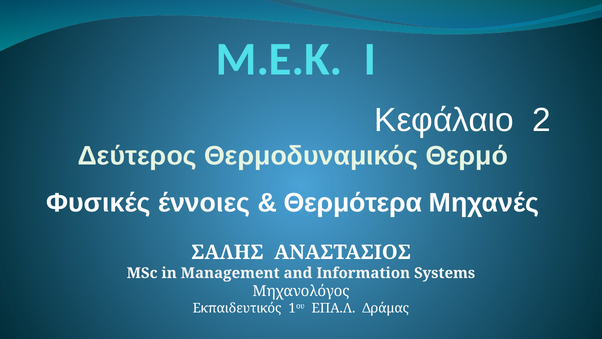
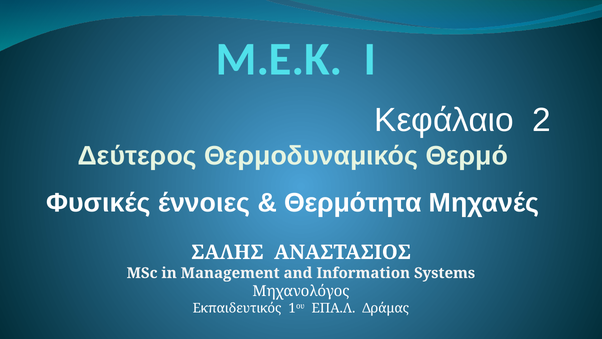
Θερμότερα: Θερμότερα -> Θερμότητα (353, 203)
